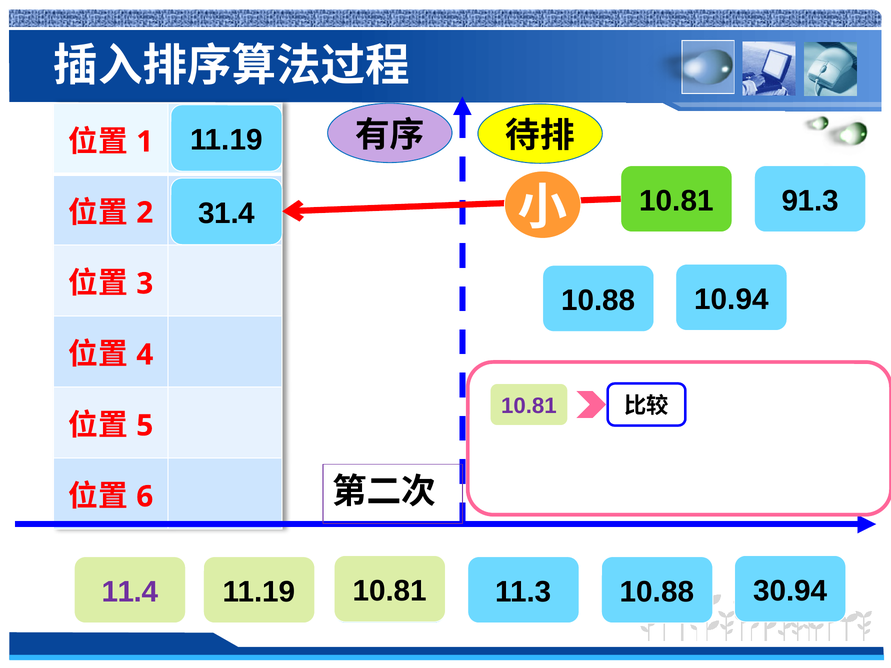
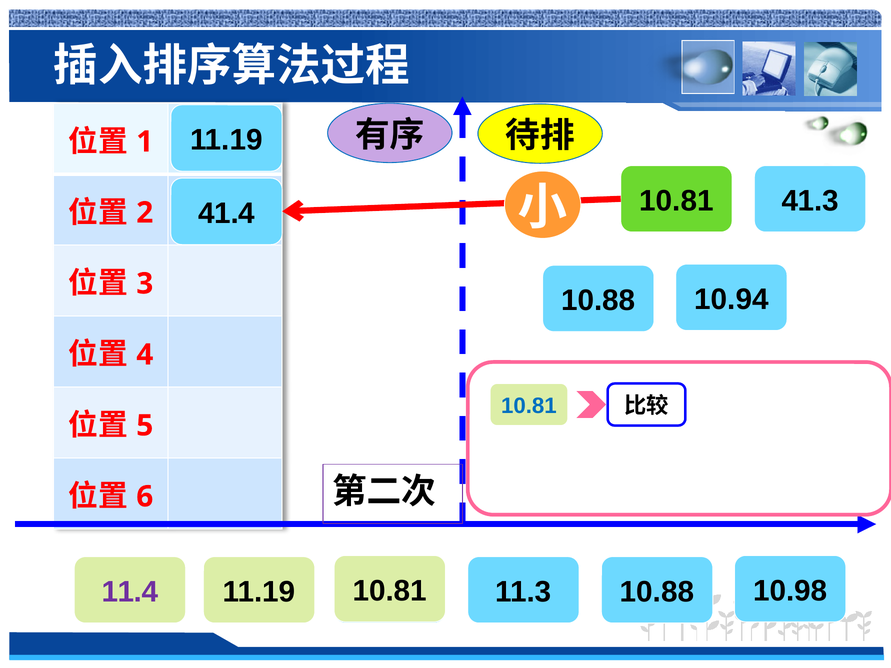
91.3: 91.3 -> 41.3 (810, 201)
31.4: 31.4 -> 41.4 (227, 214)
10.81 colour: purple -> blue (529, 406)
30.94: 30.94 -> 10.98 (790, 591)
